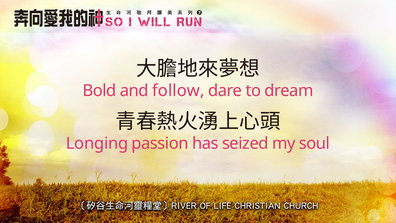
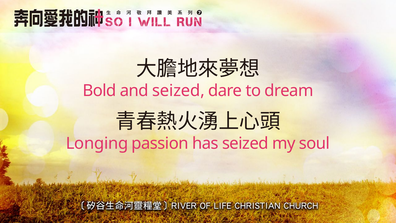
and follow: follow -> seized (178, 91)
